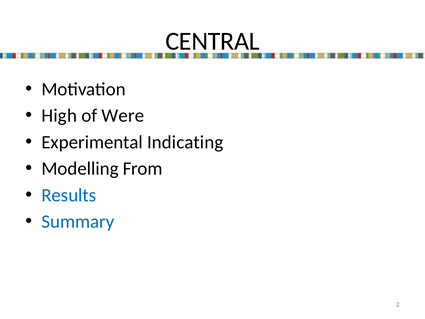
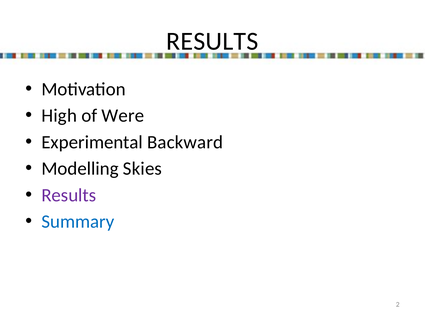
CENTRAL: CENTRAL -> RESULTS (212, 41)
Indicating: Indicating -> Backward (185, 142)
From: From -> Skies (142, 169)
Results colour: blue -> purple (69, 195)
